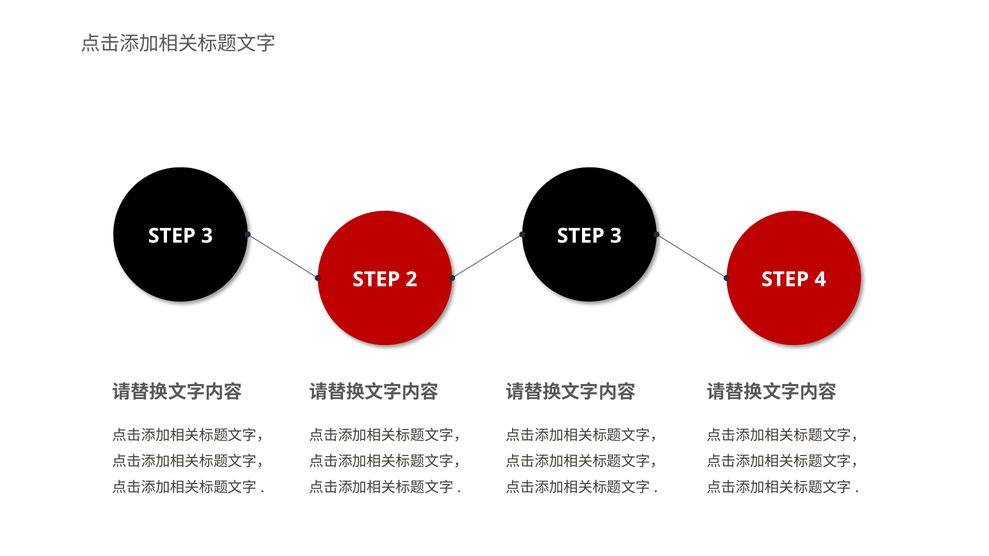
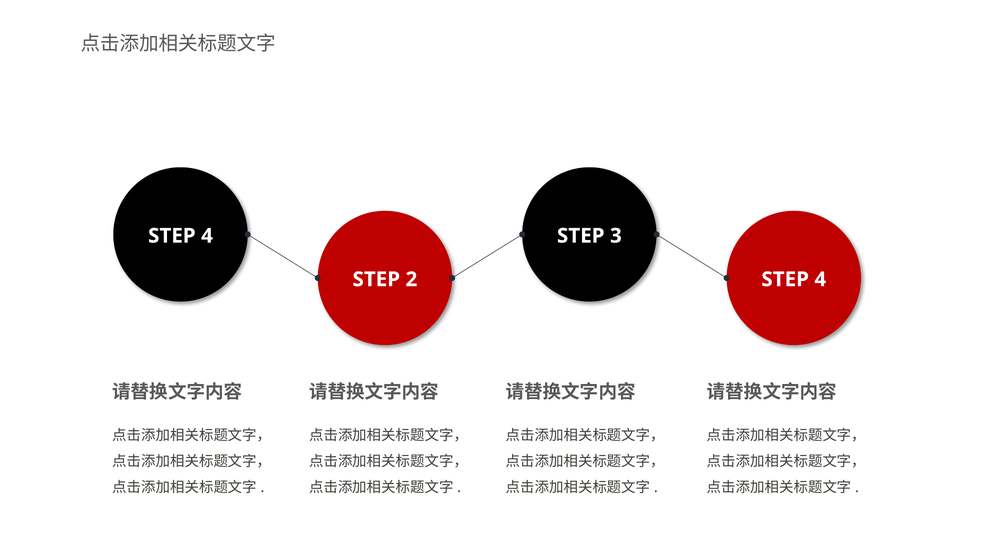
3: 3 -> 4 (207, 236)
